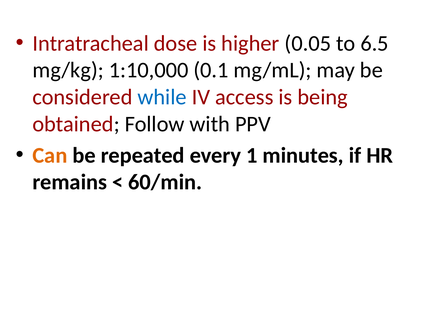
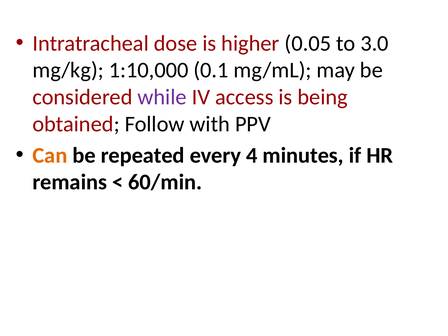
6.5: 6.5 -> 3.0 (375, 43)
while colour: blue -> purple (162, 97)
1: 1 -> 4 (252, 155)
